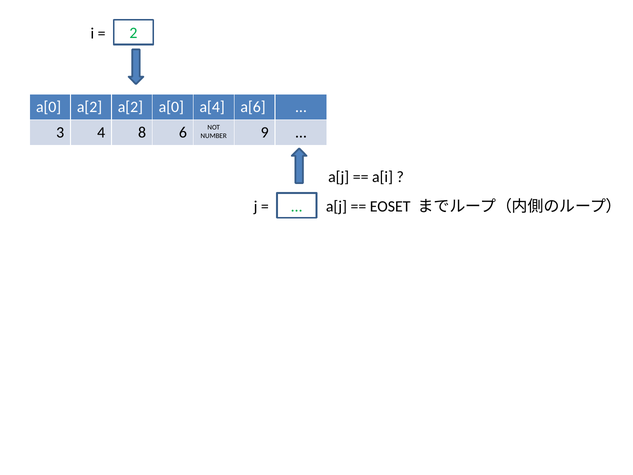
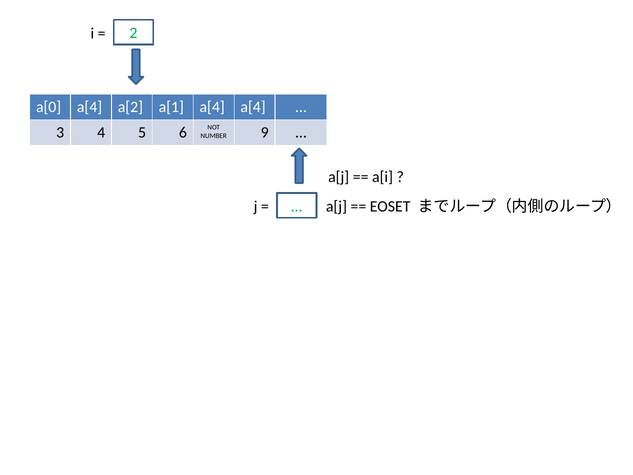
a[0 a[2: a[2 -> a[4 (90, 107)
a[2 a[0: a[0 -> a[1 (171, 107)
a[4 a[6: a[6 -> a[4 (253, 107)
8: 8 -> 5 (142, 133)
